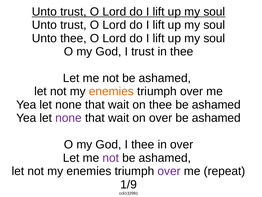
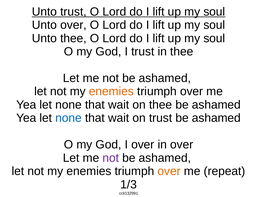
trust: trust -> over (73, 25)
none colour: purple -> blue (69, 118)
on over: over -> trust (161, 118)
I thee: thee -> over (143, 144)
over colour: purple -> orange (169, 171)
1/9: 1/9 -> 1/3 (129, 184)
